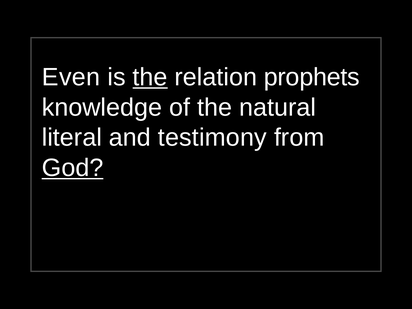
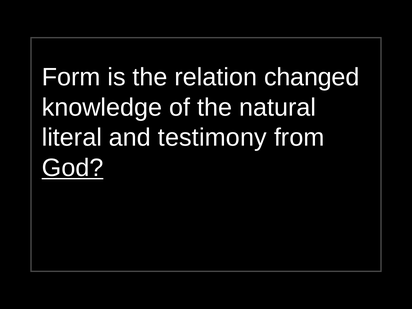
Even: Even -> Form (71, 77)
the underline: present -> none (150, 77)
prophets: prophets -> changed (312, 77)
